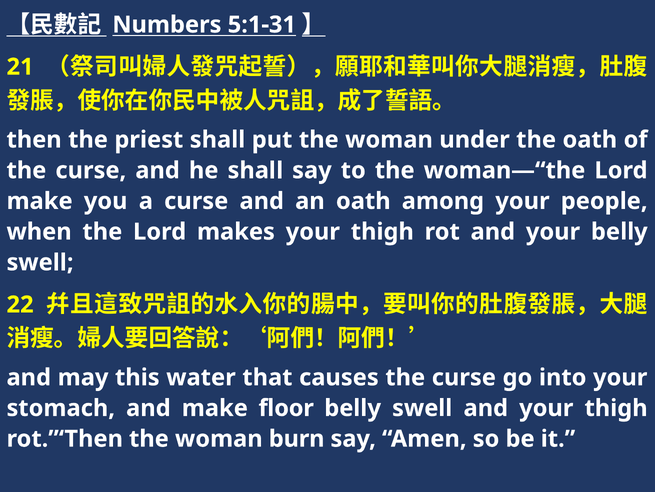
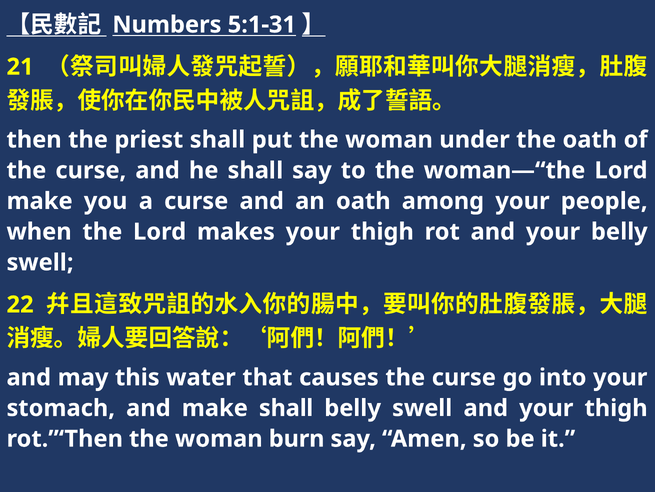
make floor: floor -> shall (286, 408)
